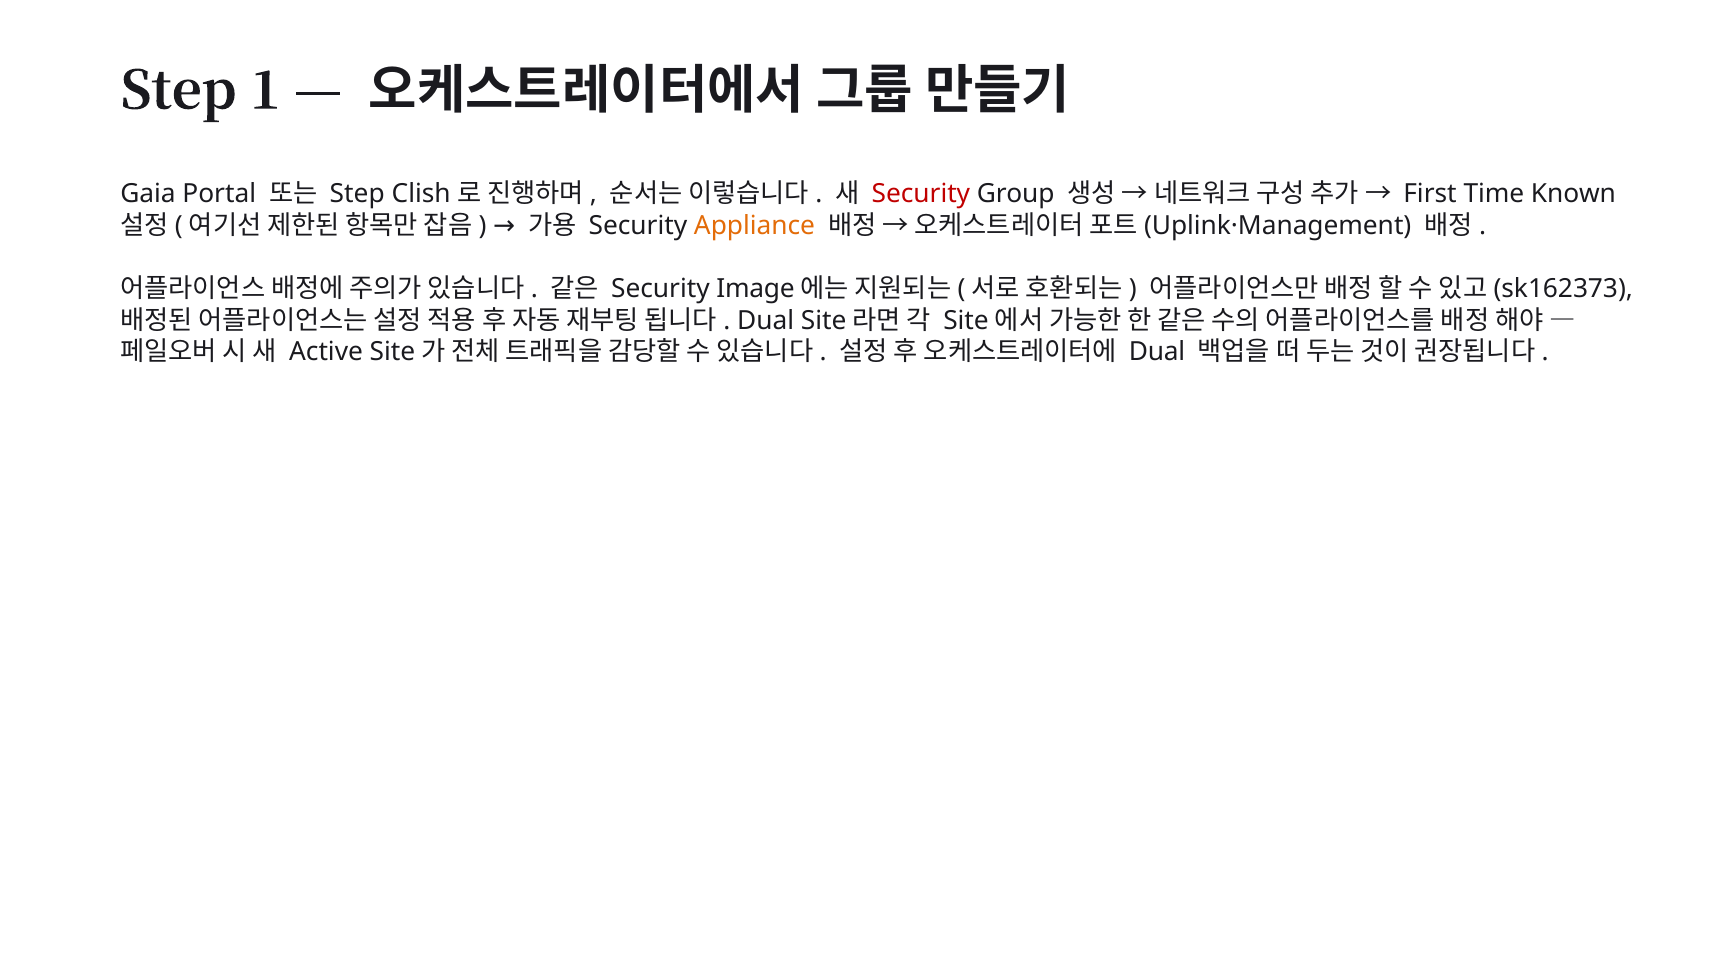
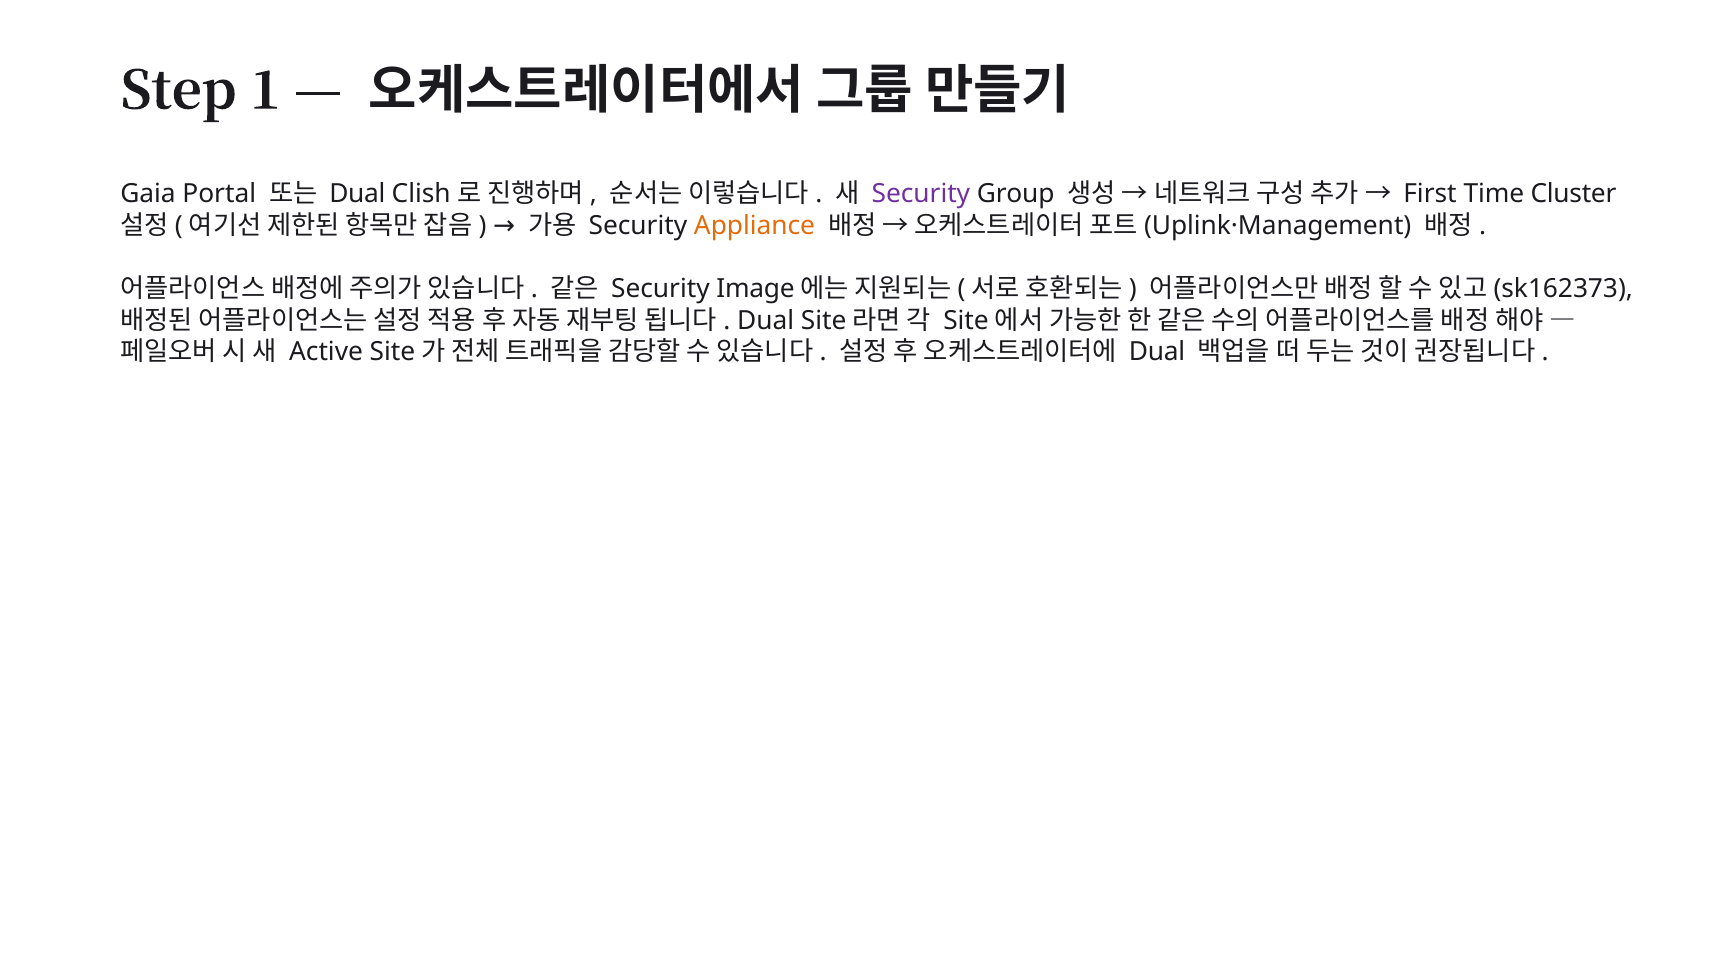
Step: Step -> Dual (357, 194)
Security colour: red -> purple (921, 194)
Known: Known -> Cluster (1573, 194)
